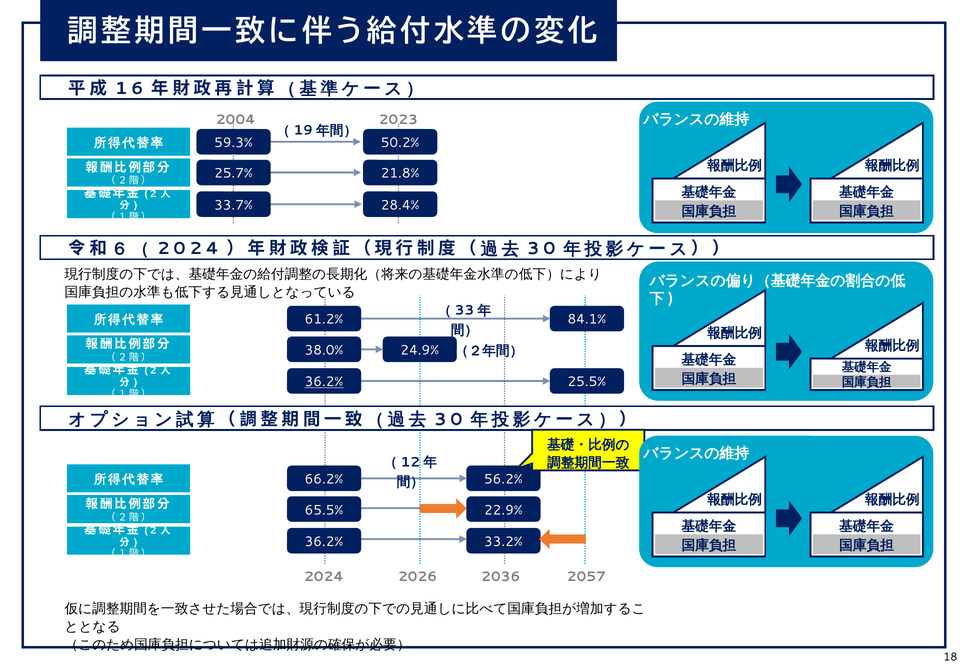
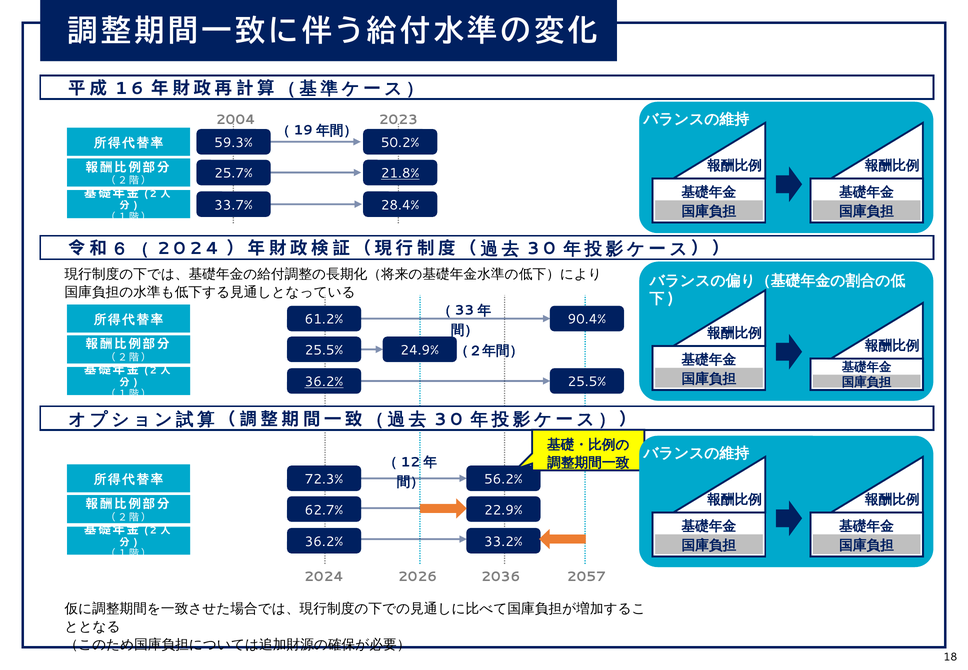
21.8% underline: none -> present (400, 173)
84.1%: 84.1% -> 90.4% (587, 320)
38.0%: 38.0% -> 25.5% (324, 350)
66.2%: 66.2% -> 72.3% (324, 479)
65.5%: 65.5% -> 62.7% (324, 510)
